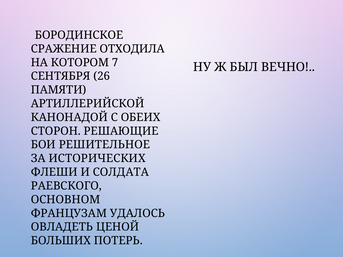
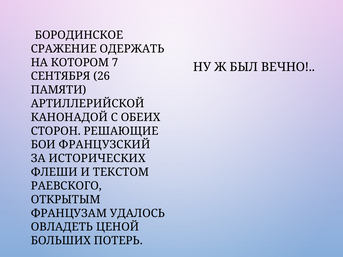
ОТХОДИЛА: ОТХОДИЛА -> ОДЕРЖАТЬ (132, 49)
РЕШИТЕЛЬНОЕ: РЕШИТЕЛЬНОЕ -> ФРАНЦУЗСКИЙ (104, 145)
СОЛДАТА: СОЛДАТА -> ТЕКСТОМ (121, 172)
ОСНОВНОМ: ОСНОВНОМ -> ОТКРЫТЫМ (66, 200)
